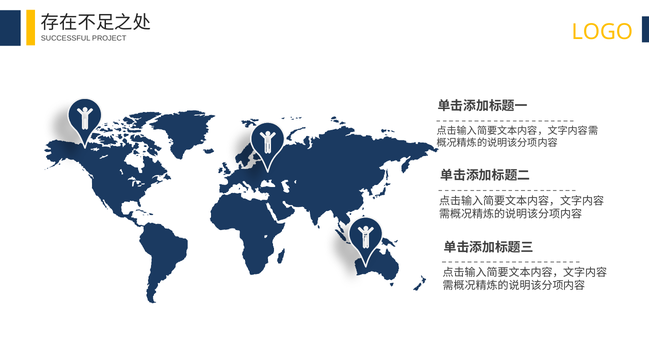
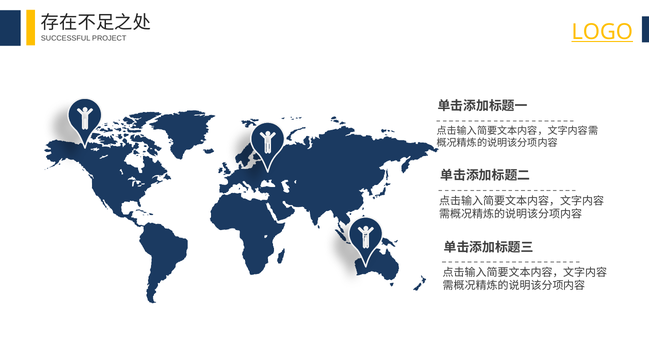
LOGO underline: none -> present (602, 32)
